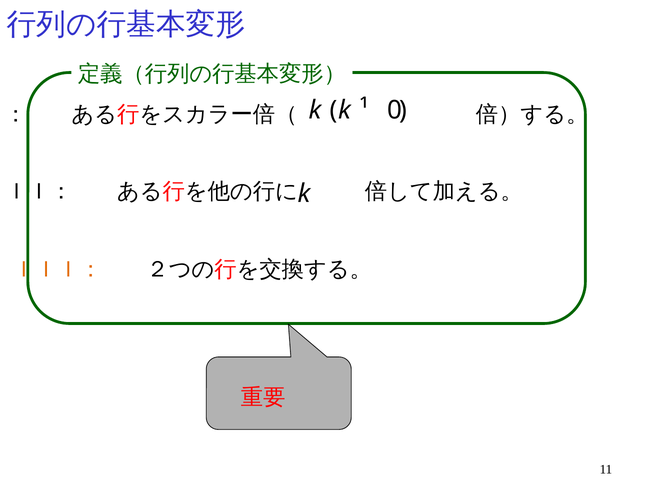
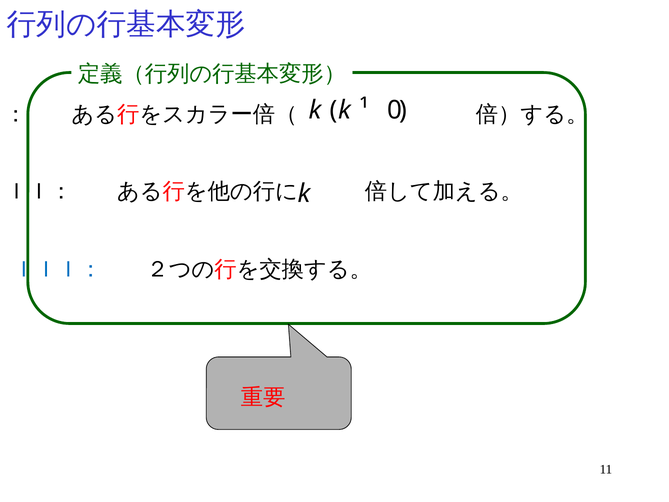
ＩＩＩ： colour: orange -> blue (57, 269)
